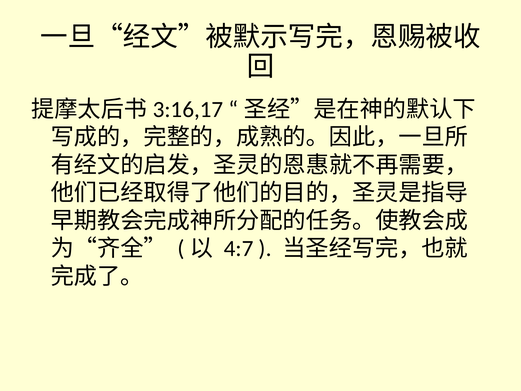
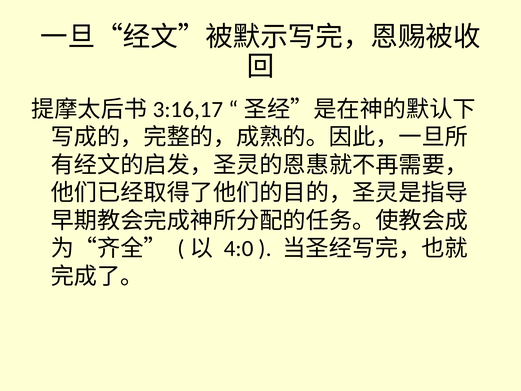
4:7: 4:7 -> 4:0 (239, 248)
